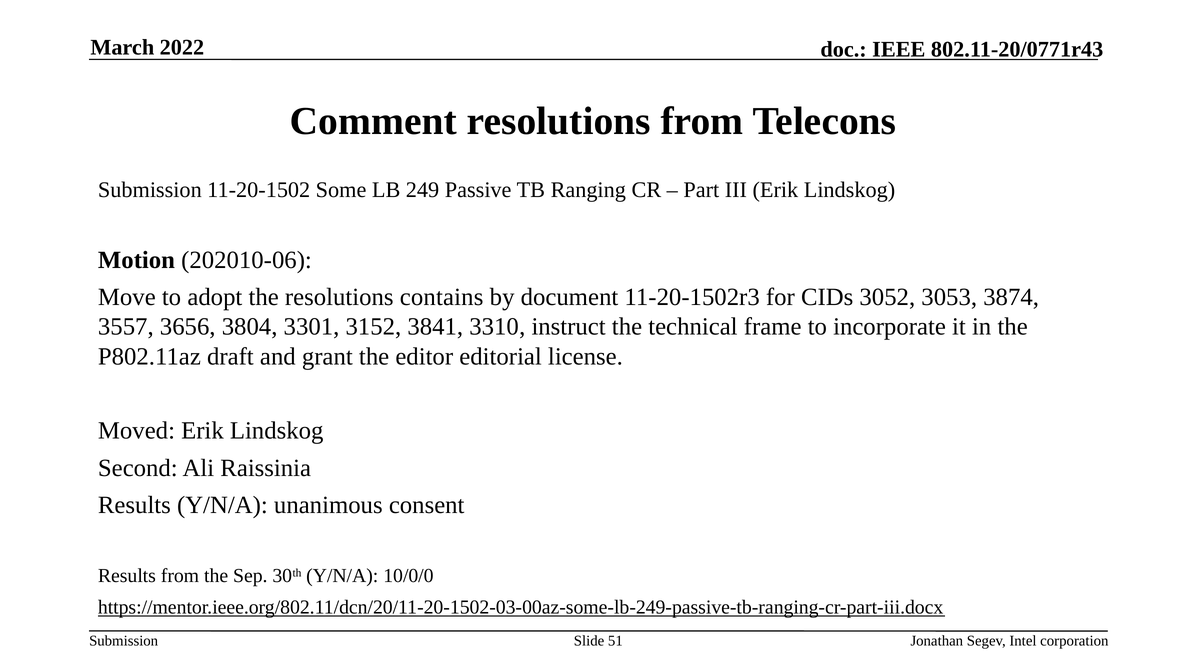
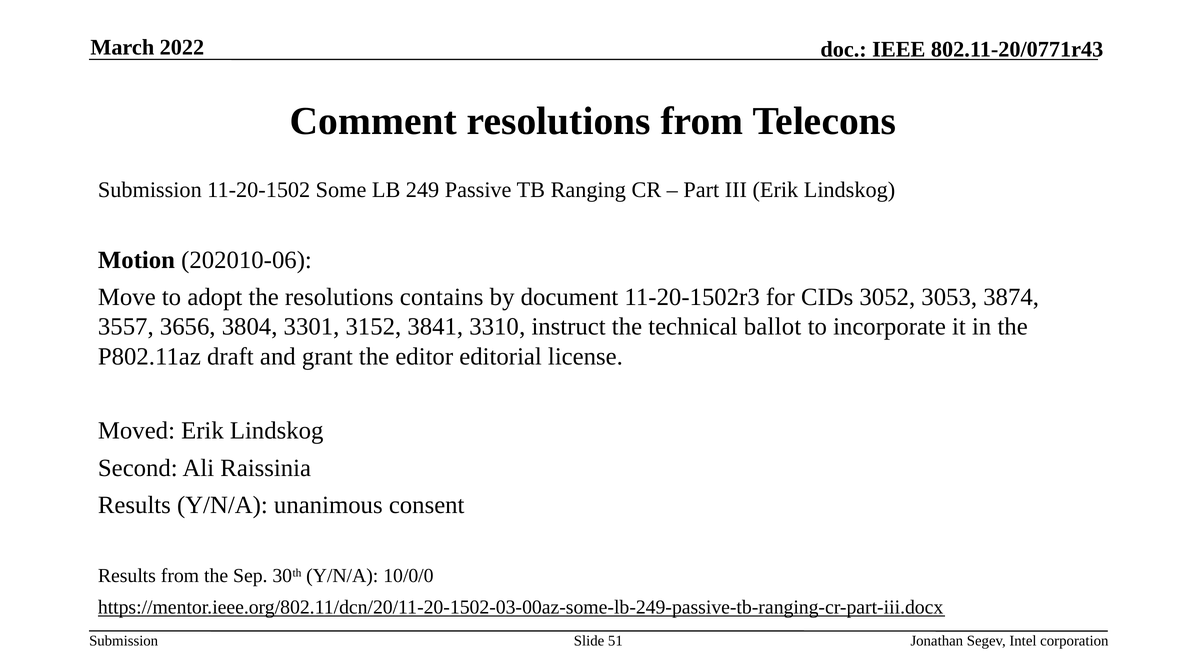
frame: frame -> ballot (773, 327)
